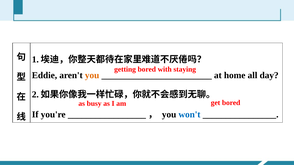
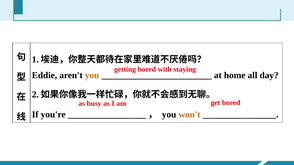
won't colour: blue -> orange (189, 115)
